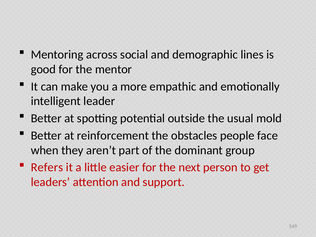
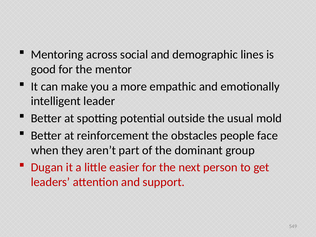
Refers: Refers -> Dugan (47, 167)
